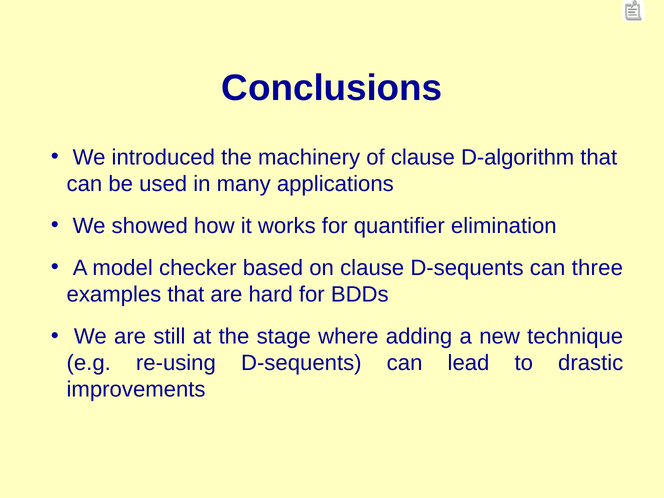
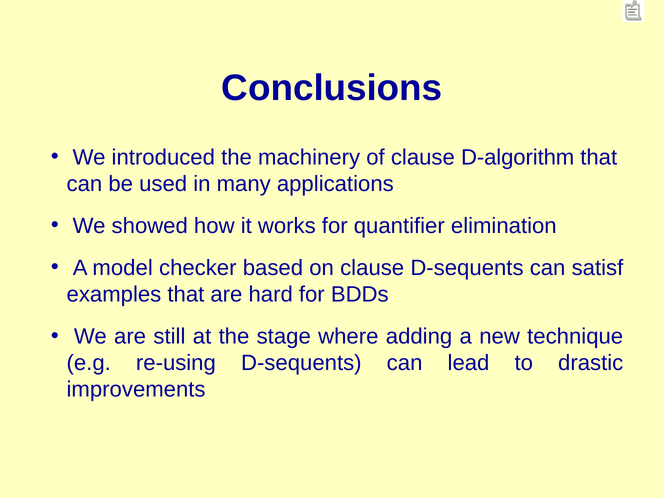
three: three -> satisf (597, 268)
